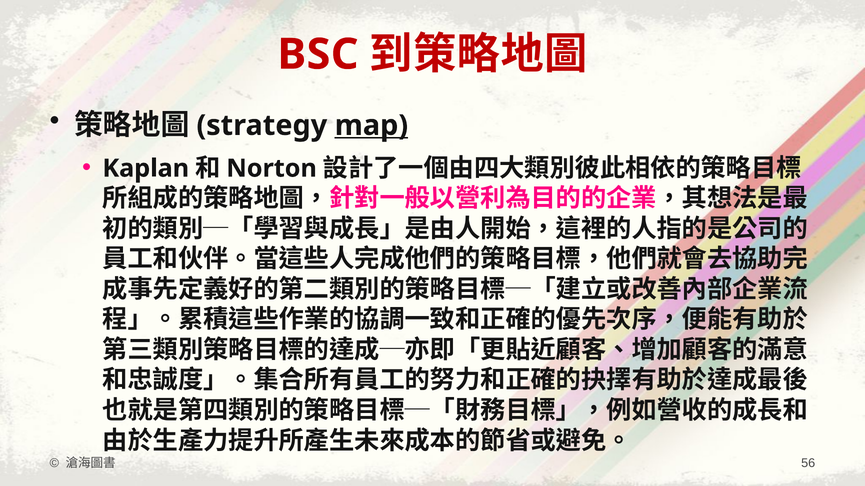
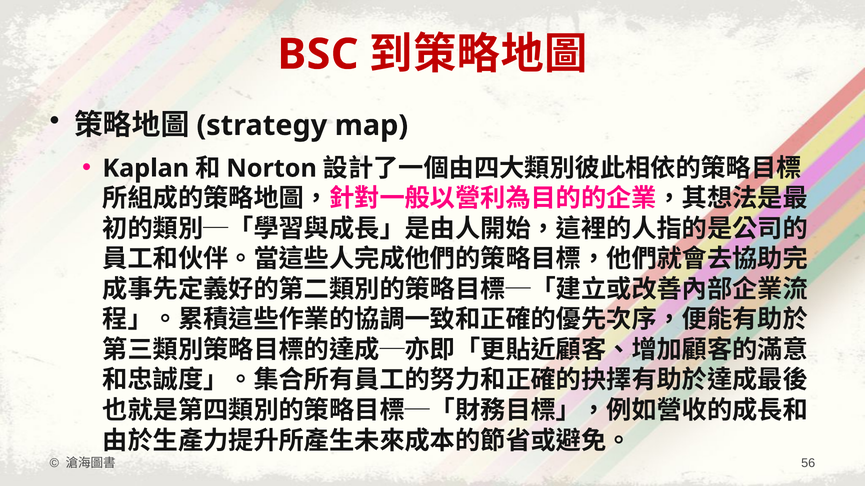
map underline: present -> none (371, 126)
